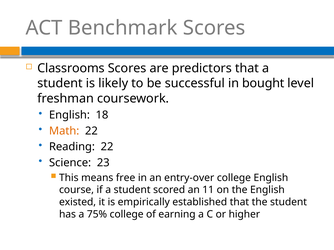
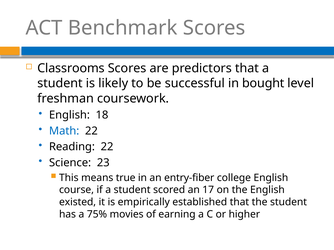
Math colour: orange -> blue (64, 131)
free: free -> true (126, 178)
entry-over: entry-over -> entry-fiber (189, 178)
11: 11 -> 17 (208, 190)
75% college: college -> movies (127, 215)
